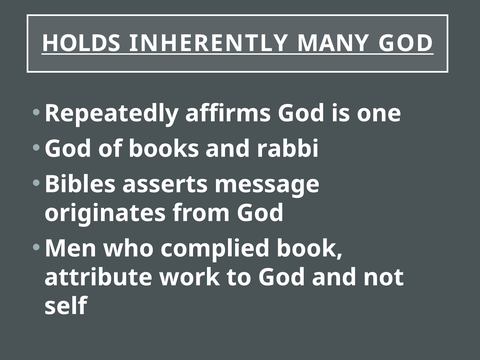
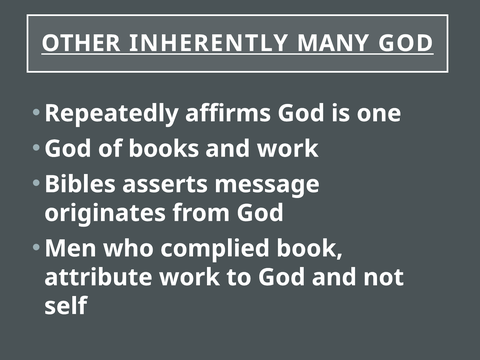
HOLDS: HOLDS -> OTHER (81, 43)
and rabbi: rabbi -> work (288, 149)
